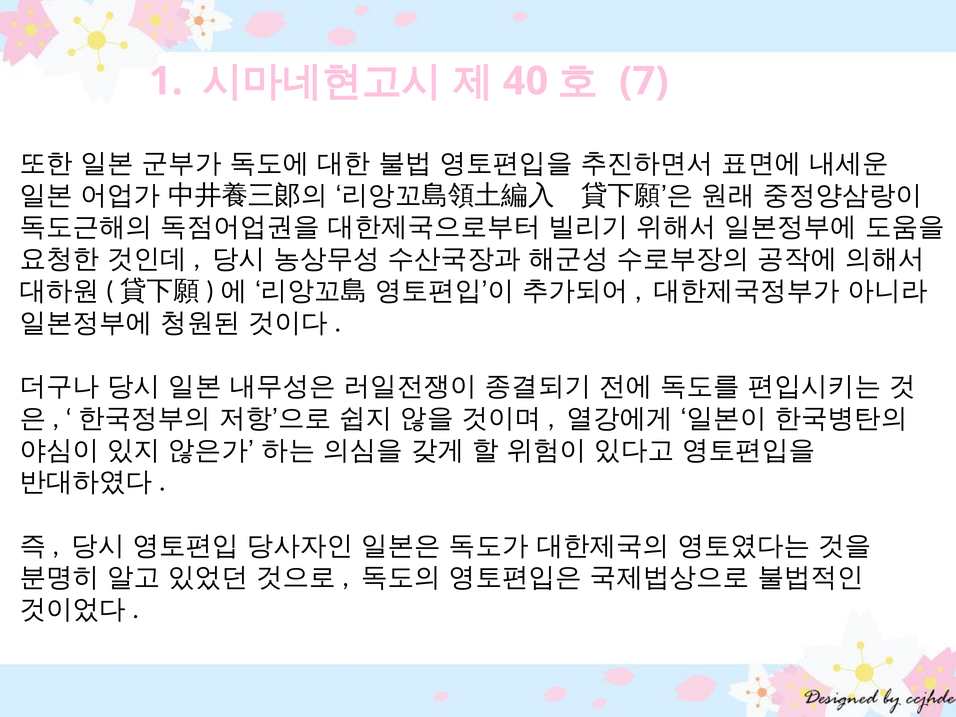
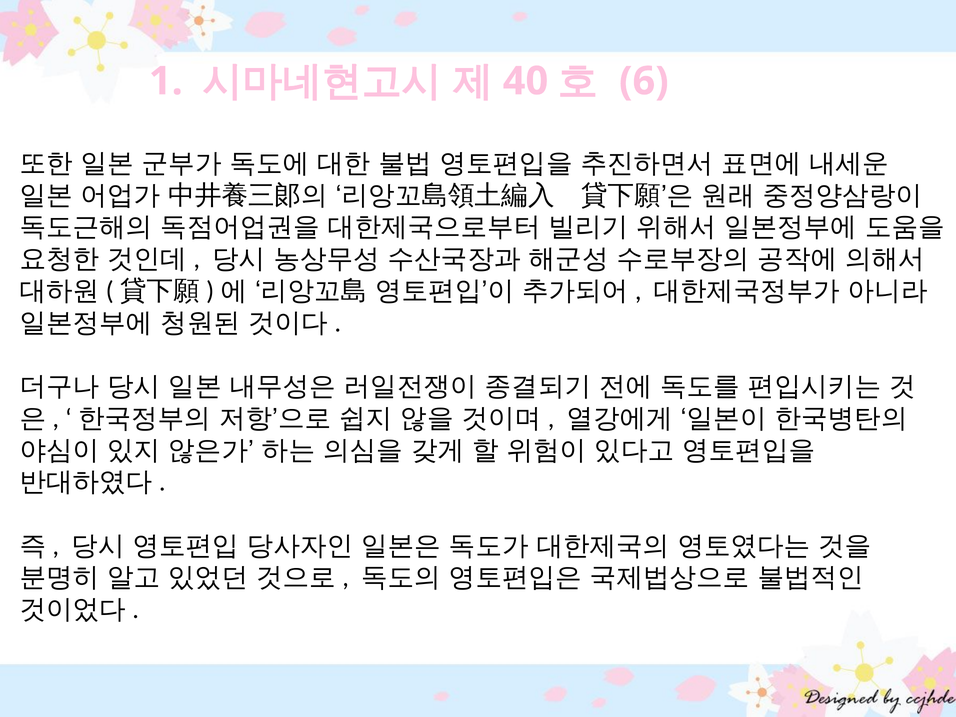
7: 7 -> 6 (644, 81)
